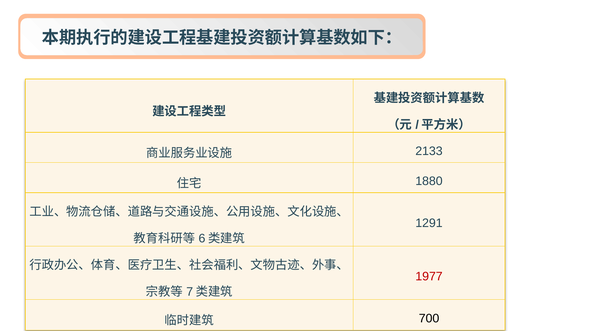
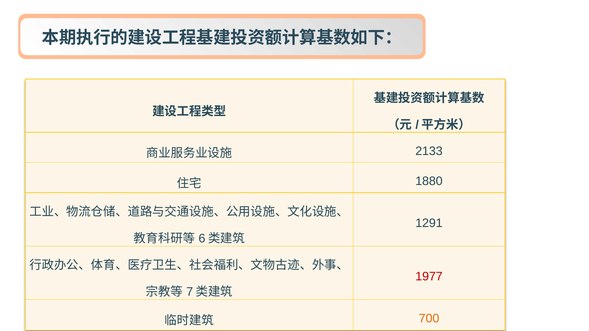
700 colour: black -> orange (429, 319)
